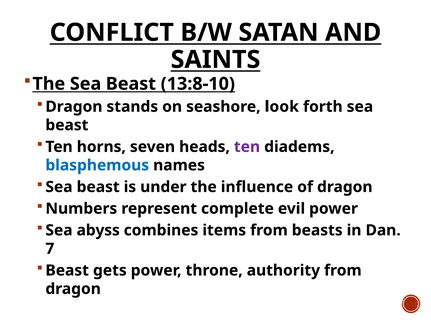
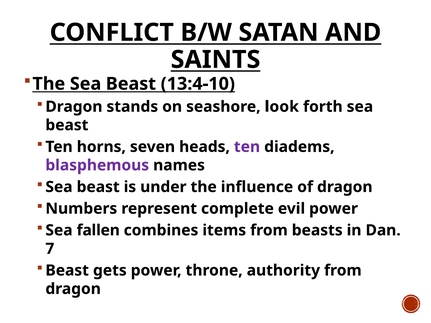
13:8-10: 13:8-10 -> 13:4-10 (198, 84)
blasphemous colour: blue -> purple (97, 165)
abyss: abyss -> fallen (98, 230)
